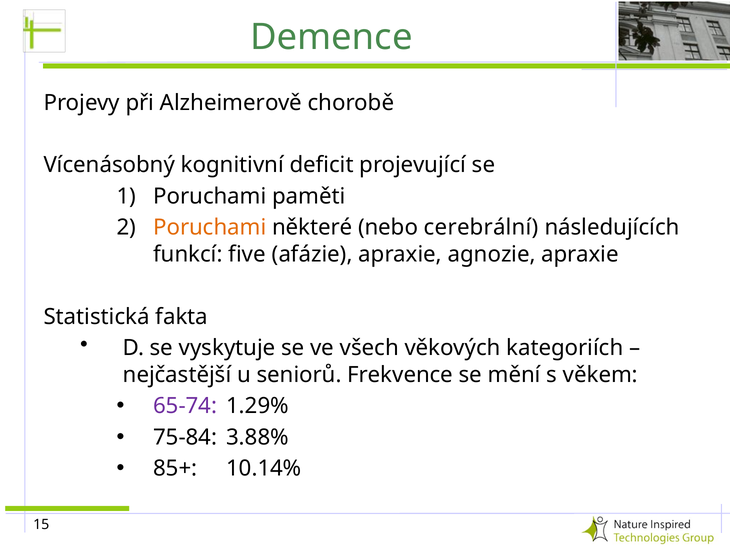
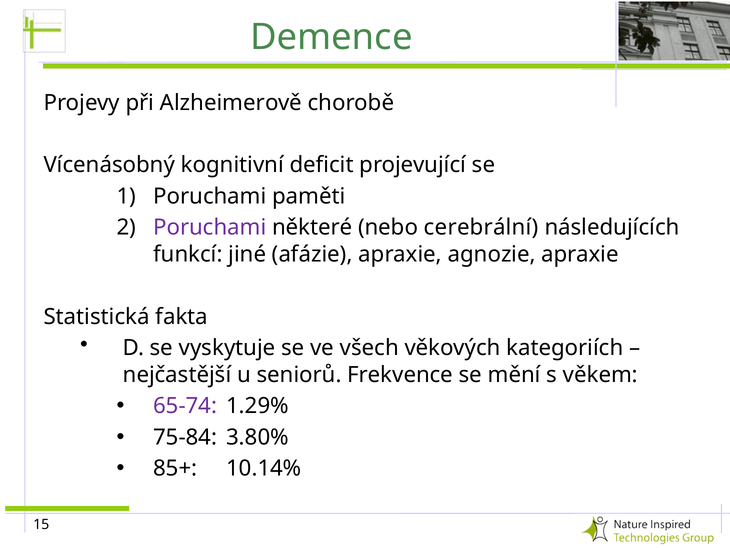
Poruchami colour: orange -> purple (210, 227)
five: five -> jiné (247, 254)
3.88%: 3.88% -> 3.80% (258, 437)
